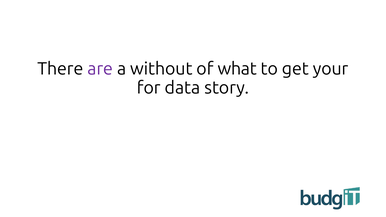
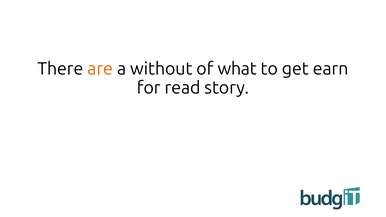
are colour: purple -> orange (100, 69)
your: your -> earn (331, 69)
data: data -> read (183, 88)
